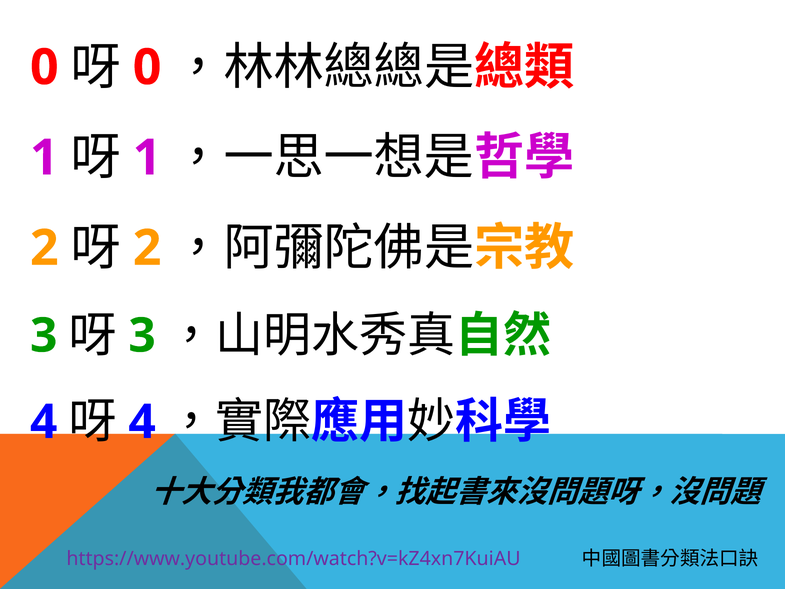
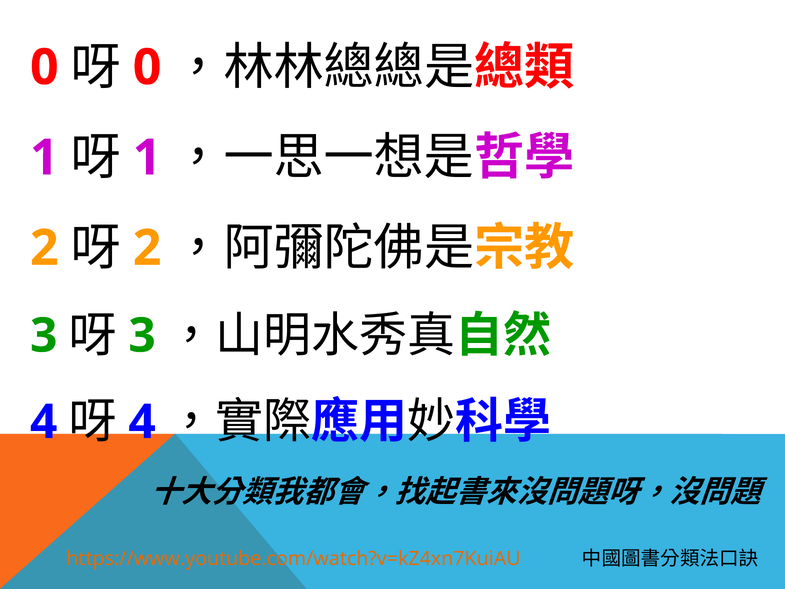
https://www.youtube.com/watch?v=kZ4xn7KuiAU colour: purple -> orange (293, 559)
